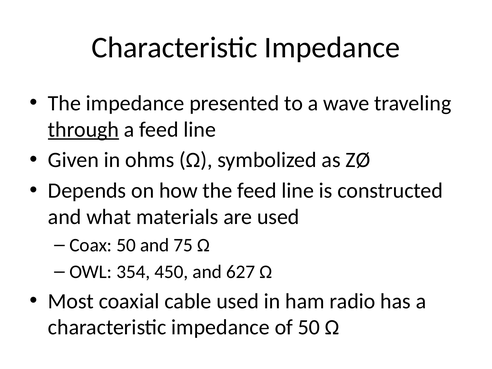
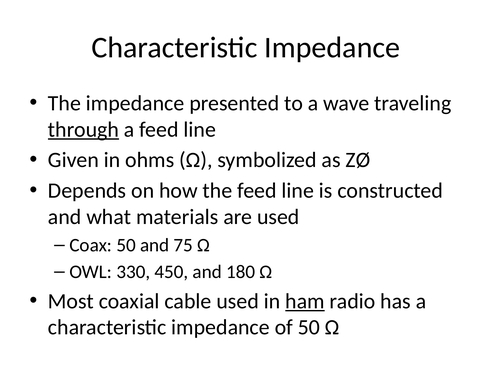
354: 354 -> 330 (133, 272)
627: 627 -> 180 (241, 272)
ham underline: none -> present (305, 301)
